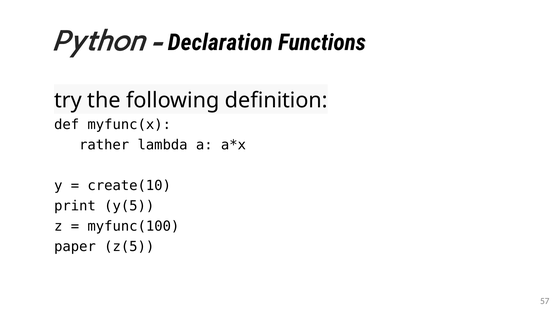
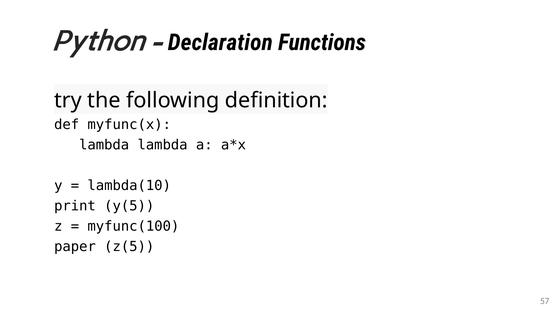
rather: rather -> lambda (104, 145)
create(10: create(10 -> lambda(10 (129, 186)
